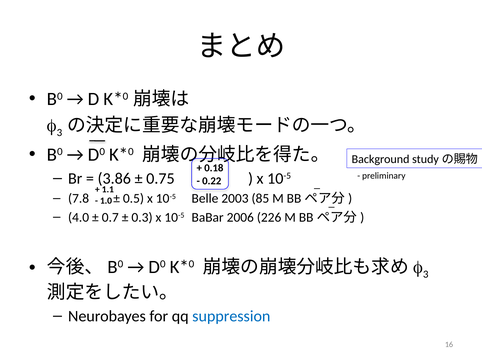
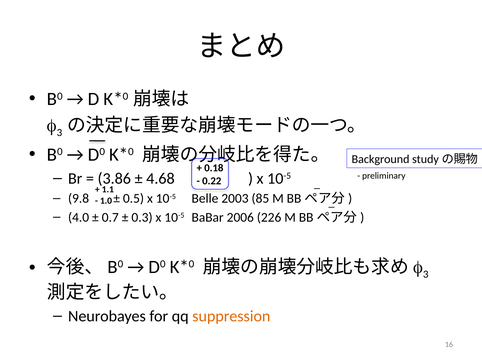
0.75: 0.75 -> 4.68 (160, 179)
7.8: 7.8 -> 9.8 (79, 199)
suppression colour: blue -> orange (231, 317)
